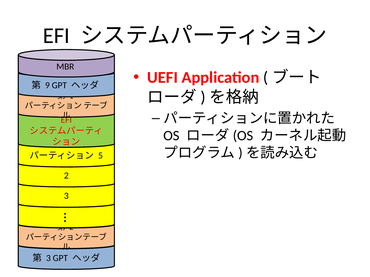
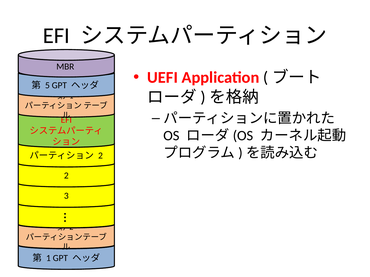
9: 9 -> 5 (47, 86)
5: 5 -> 2 (101, 156)
3: 3 -> 1 (48, 258)
